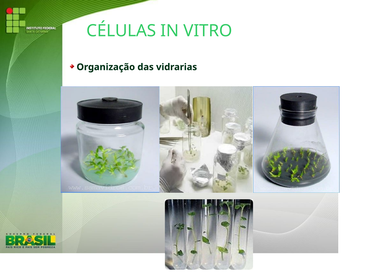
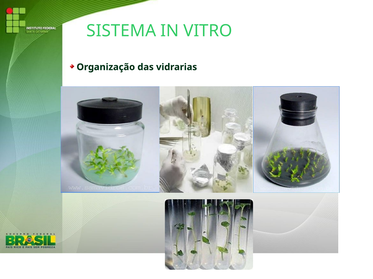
CÉLULAS: CÉLULAS -> SISTEMA (121, 31)
